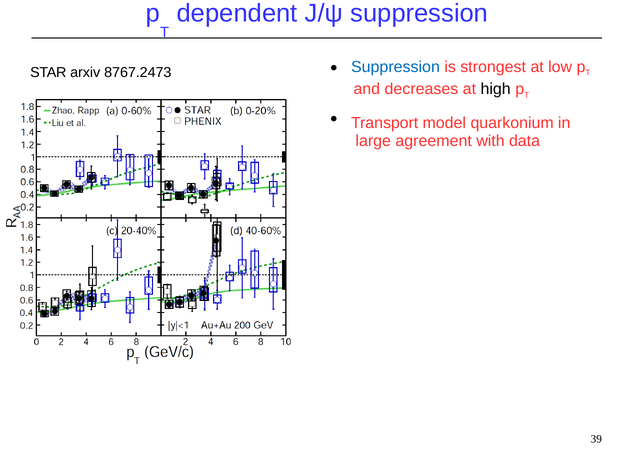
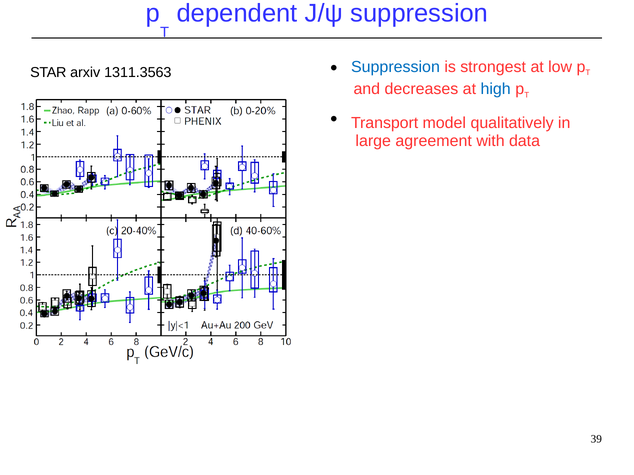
8767.2473: 8767.2473 -> 1311.3563 (138, 72)
high colour: black -> blue (496, 89)
quarkonium: quarkonium -> qualitatively (512, 123)
